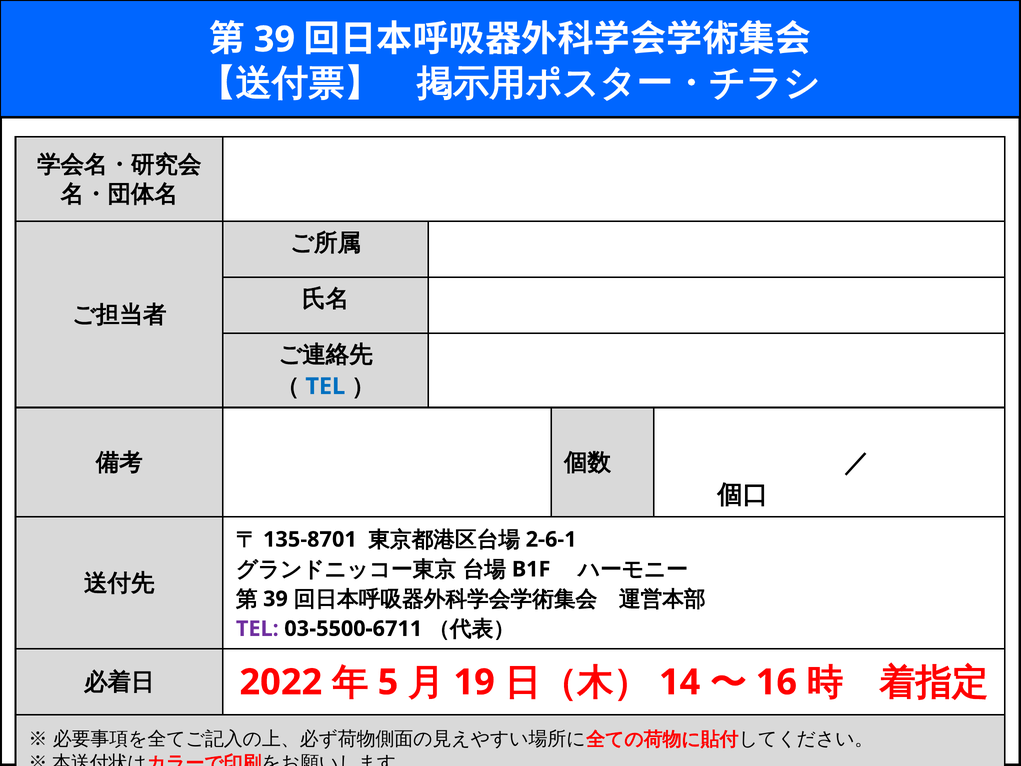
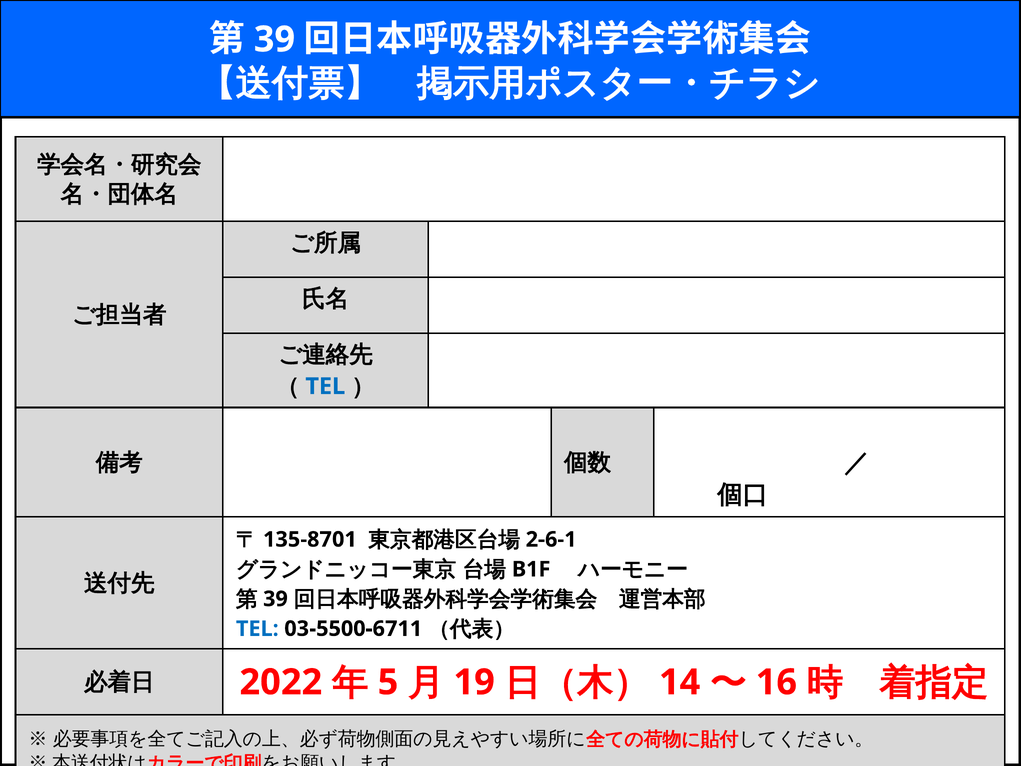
TEL colour: purple -> blue (257, 629)
